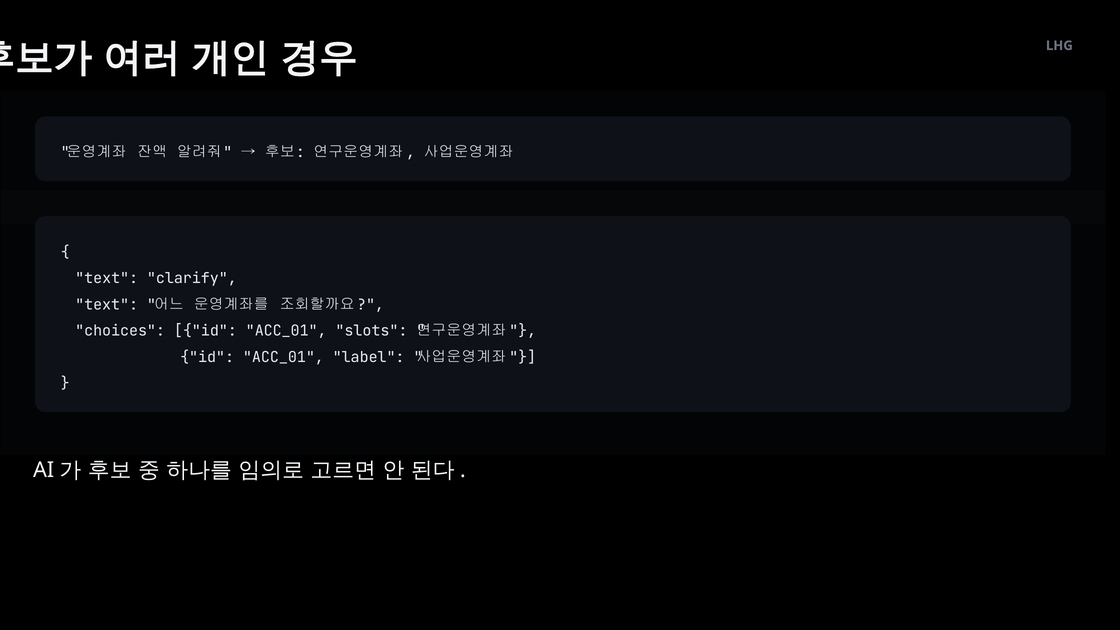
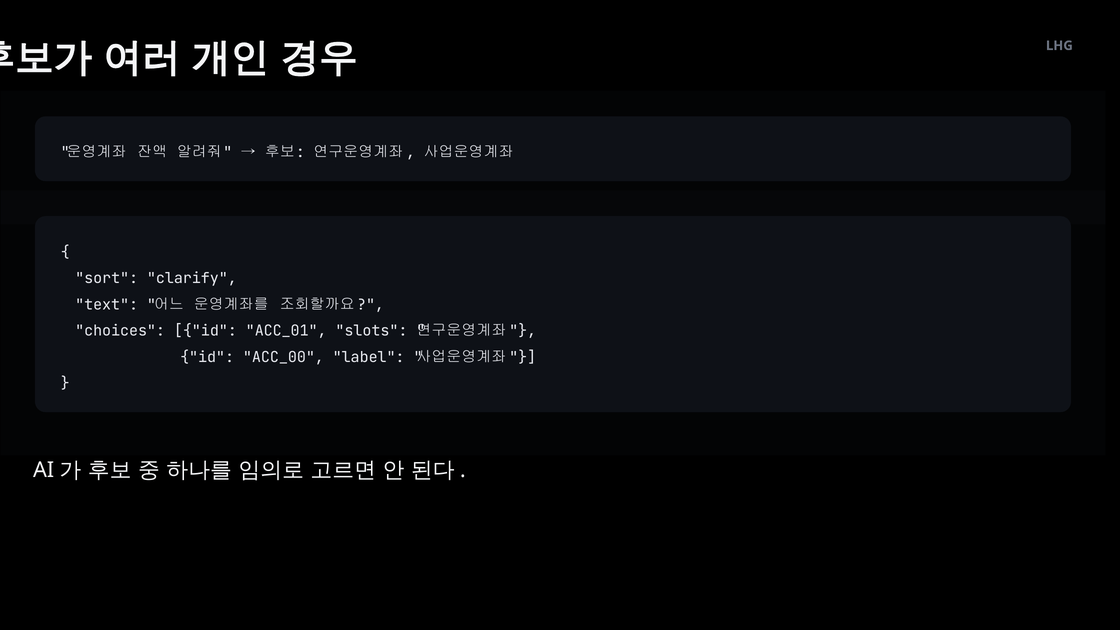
text: text -> sort (107, 278)
ACC_01: ACC_01 -> ACC_00 (283, 357)
